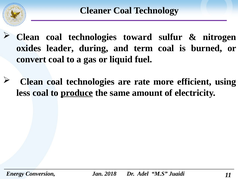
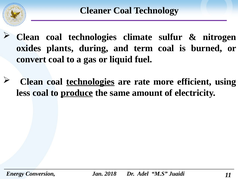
toward: toward -> climate (138, 37)
leader: leader -> plants (60, 48)
technologies underline: none -> present (90, 81)
